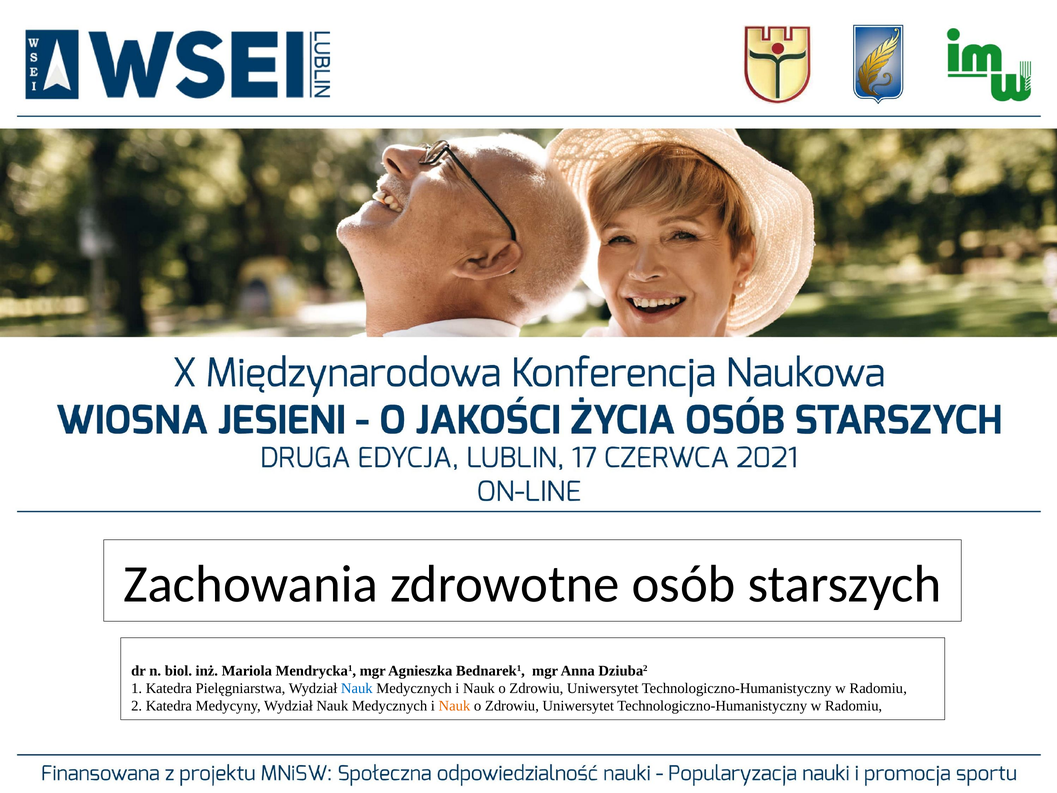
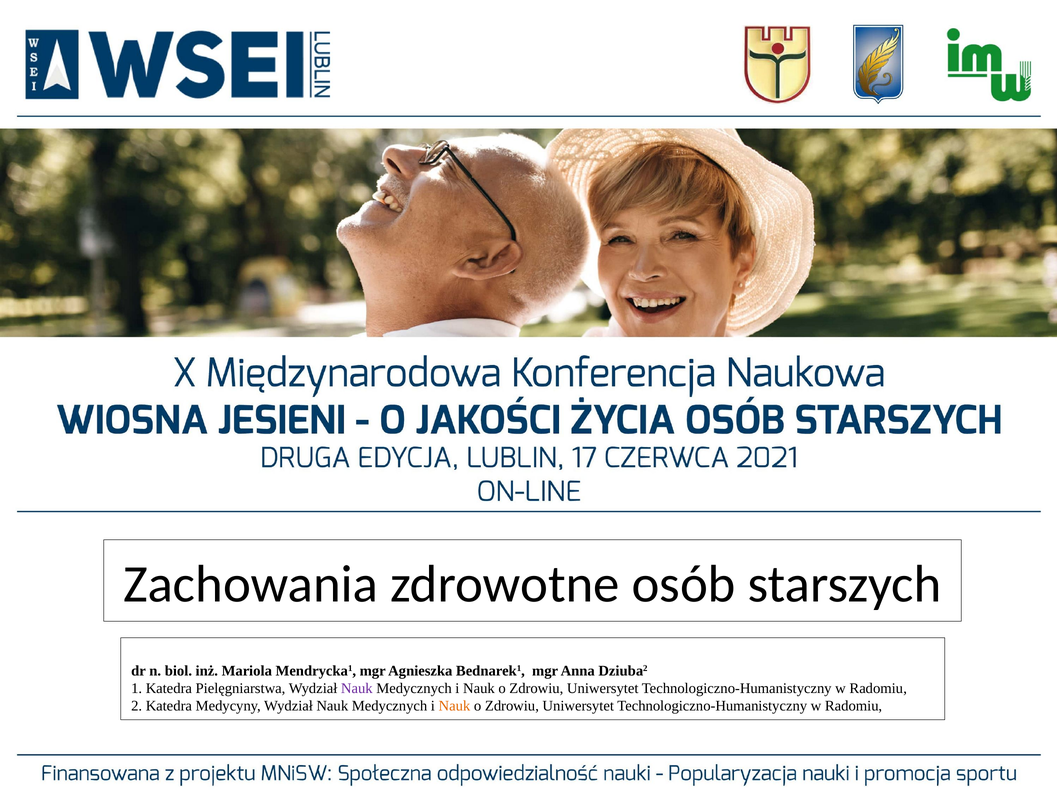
Nauk colour: blue -> purple (357, 688)
